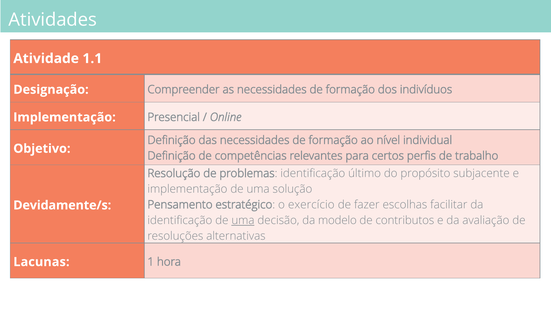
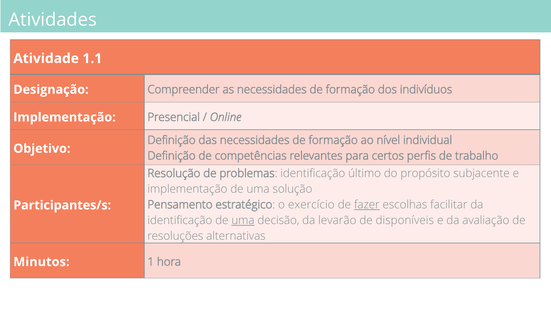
Devidamente/s: Devidamente/s -> Participantes/s (62, 205)
fazer underline: none -> present (367, 205)
modelo: modelo -> levarão (337, 220)
contributos: contributos -> disponíveis (405, 220)
Lacunas: Lacunas -> Minutos (41, 262)
